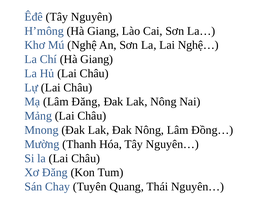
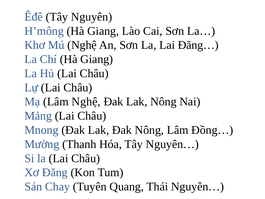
Nghệ…: Nghệ… -> Đăng… (198, 45)
Lâm Đăng: Đăng -> Nghệ (86, 102)
